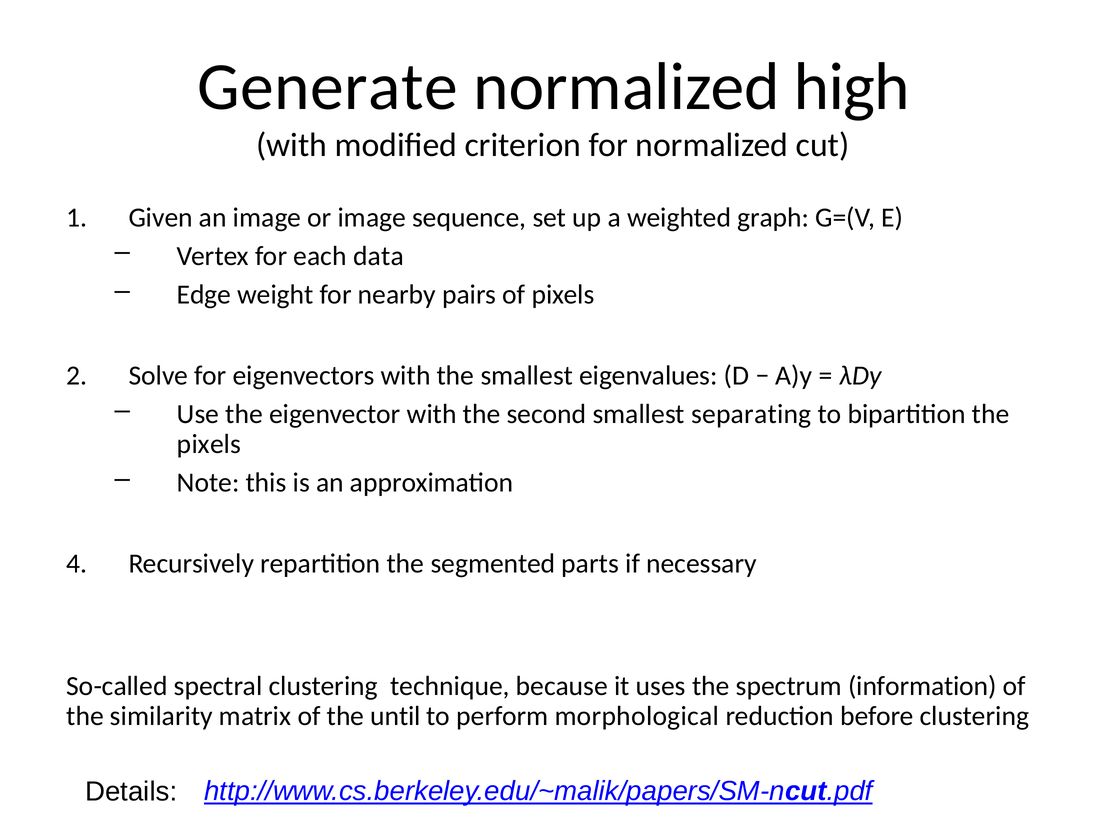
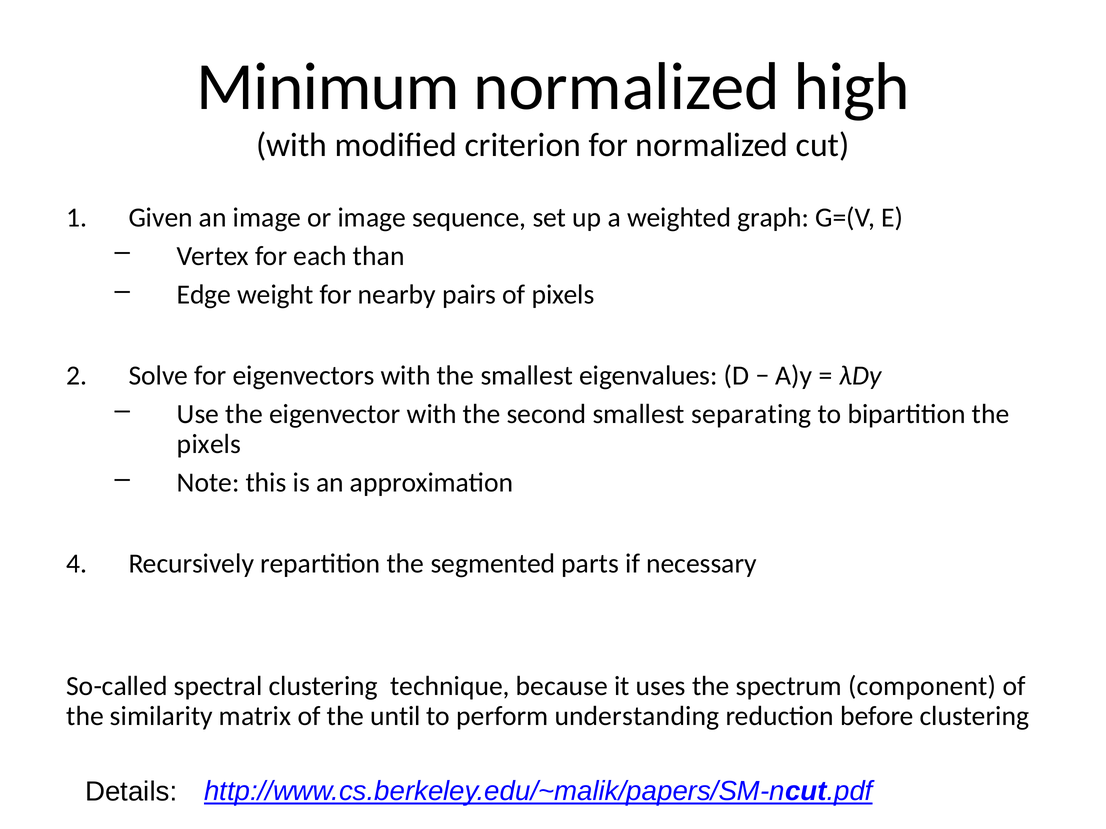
Generate: Generate -> Minimum (328, 87)
data: data -> than (379, 256)
information: information -> component (922, 687)
morphological: morphological -> understanding (637, 716)
